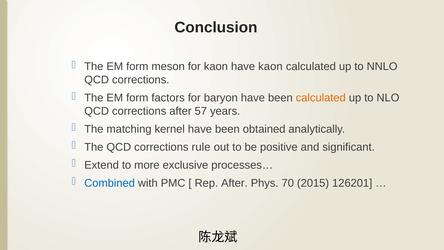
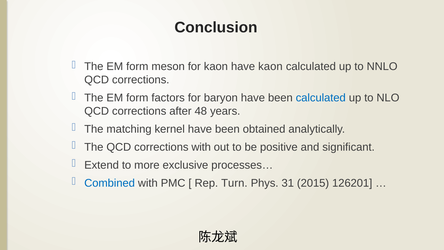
calculated colour: orange -> blue (321, 98)
57: 57 -> 48 (201, 111)
corrections rule: rule -> with (201, 147)
Rep After: After -> Turn (234, 183)
70: 70 -> 31 (288, 183)
